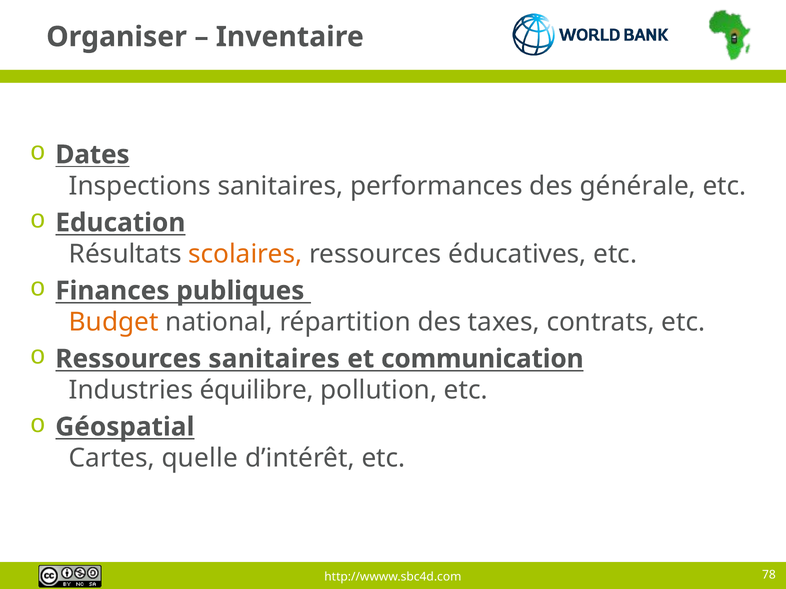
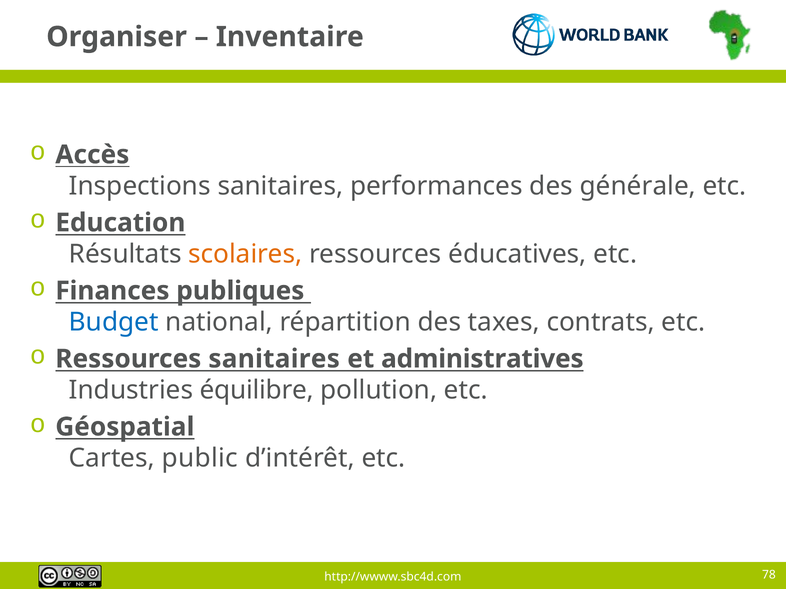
Dates: Dates -> Accès (92, 155)
Budget colour: orange -> blue (114, 322)
communication: communication -> administratives (482, 359)
quelle: quelle -> public (200, 459)
